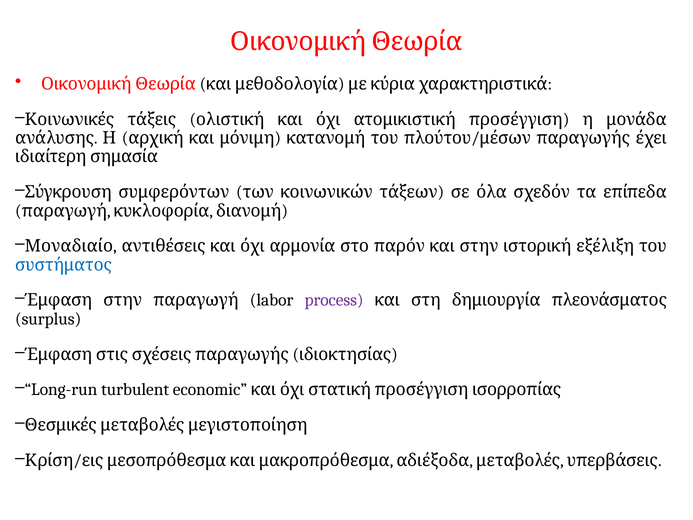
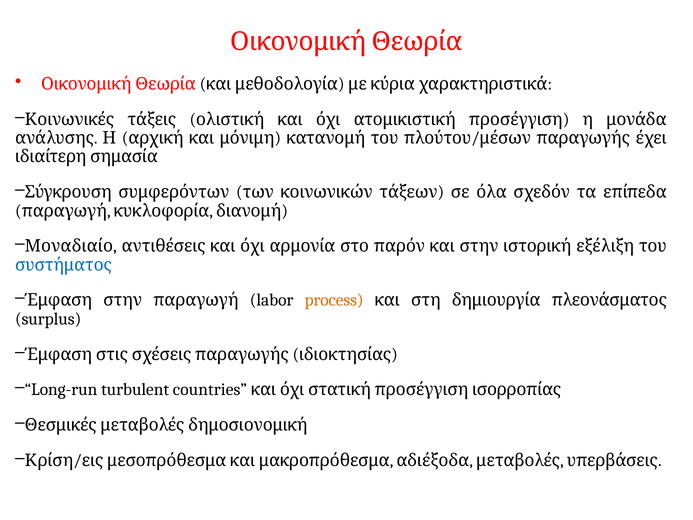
process colour: purple -> orange (334, 300)
economic: economic -> countries (210, 390)
μεγιστοποίηση: μεγιστοποίηση -> δημοσιονομική (248, 425)
